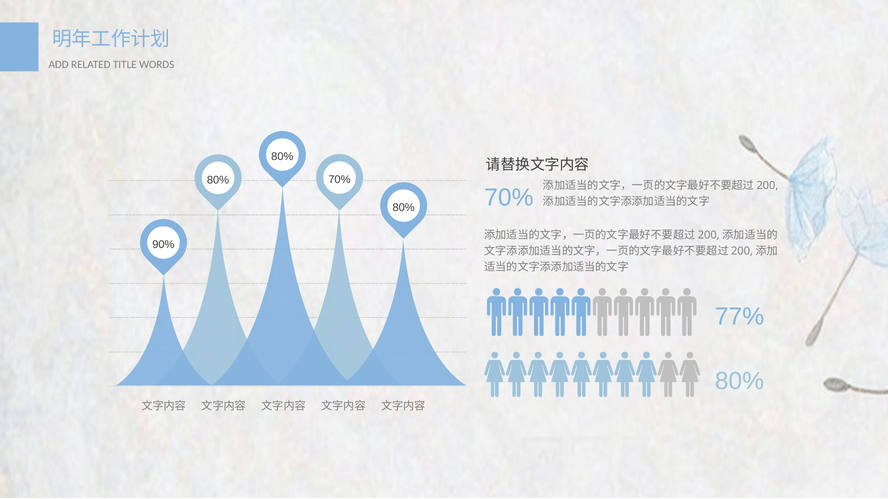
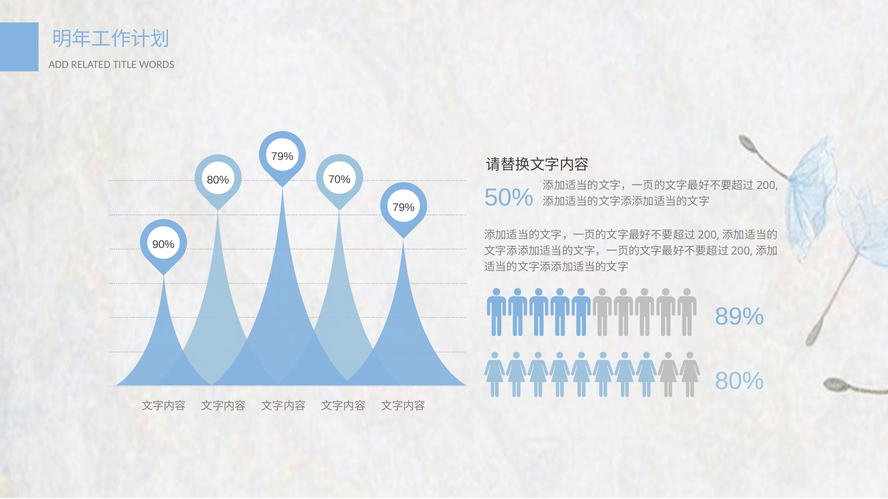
80%: 80% -> 79% (282, 157)
70%: 70% -> 50% (509, 198)
80%: 80% -> 79% (404, 208)
77%: 77% -> 89% (740, 317)
